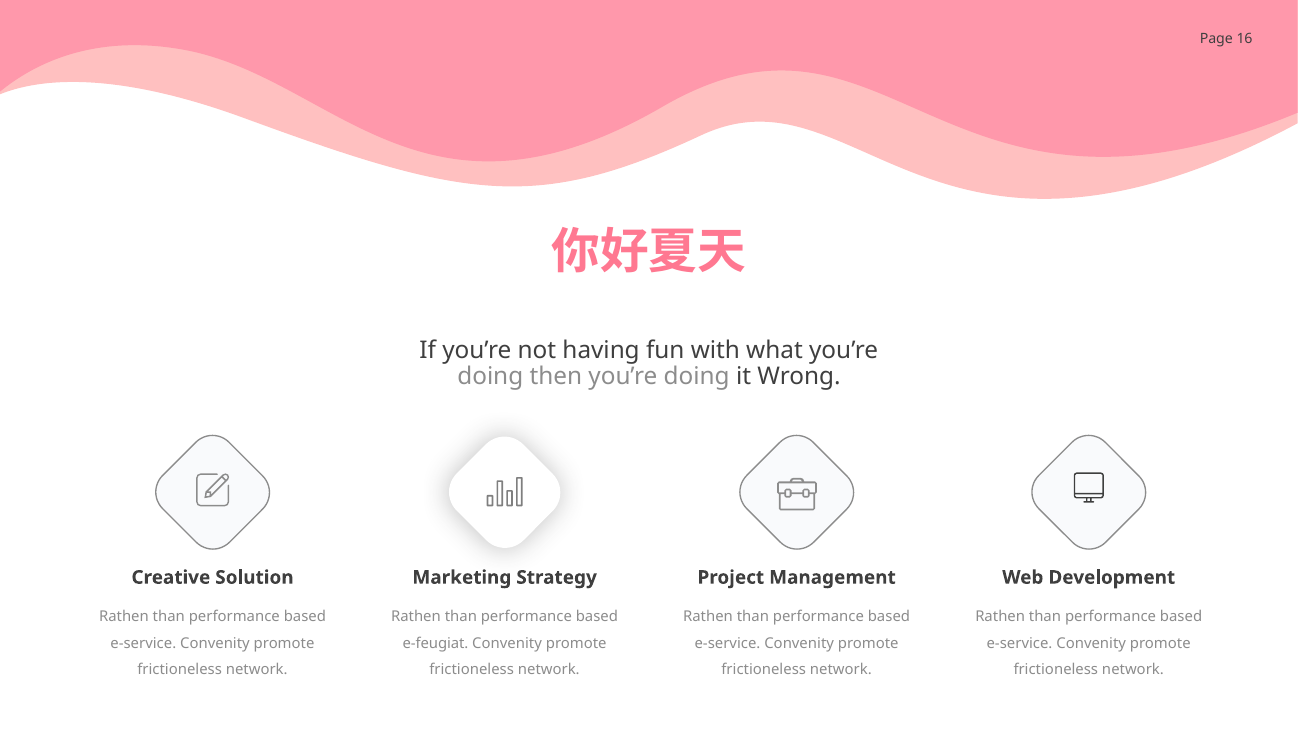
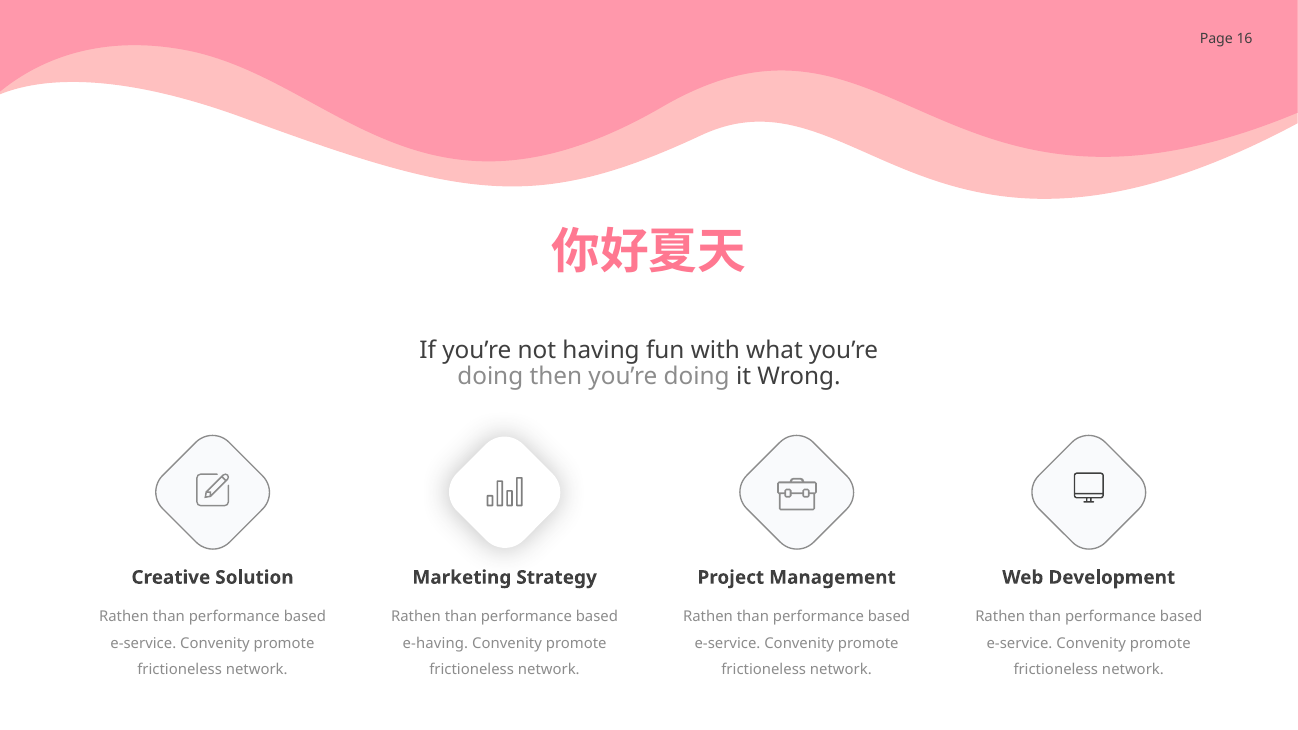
e-feugiat: e-feugiat -> e-having (435, 643)
